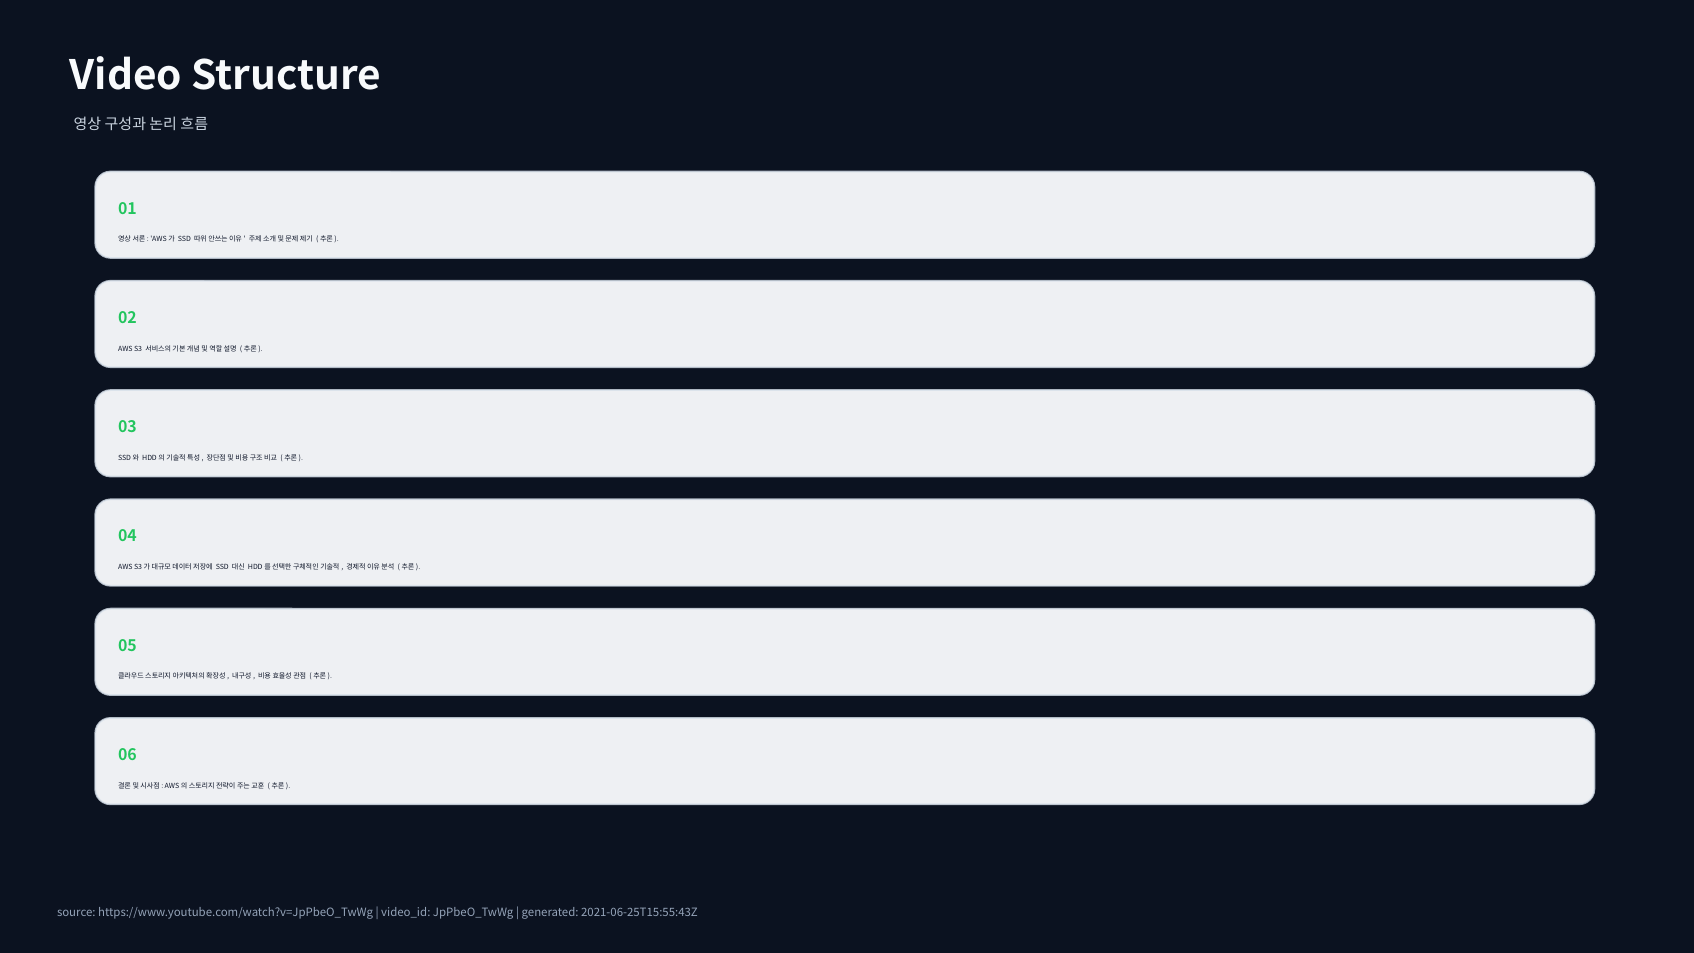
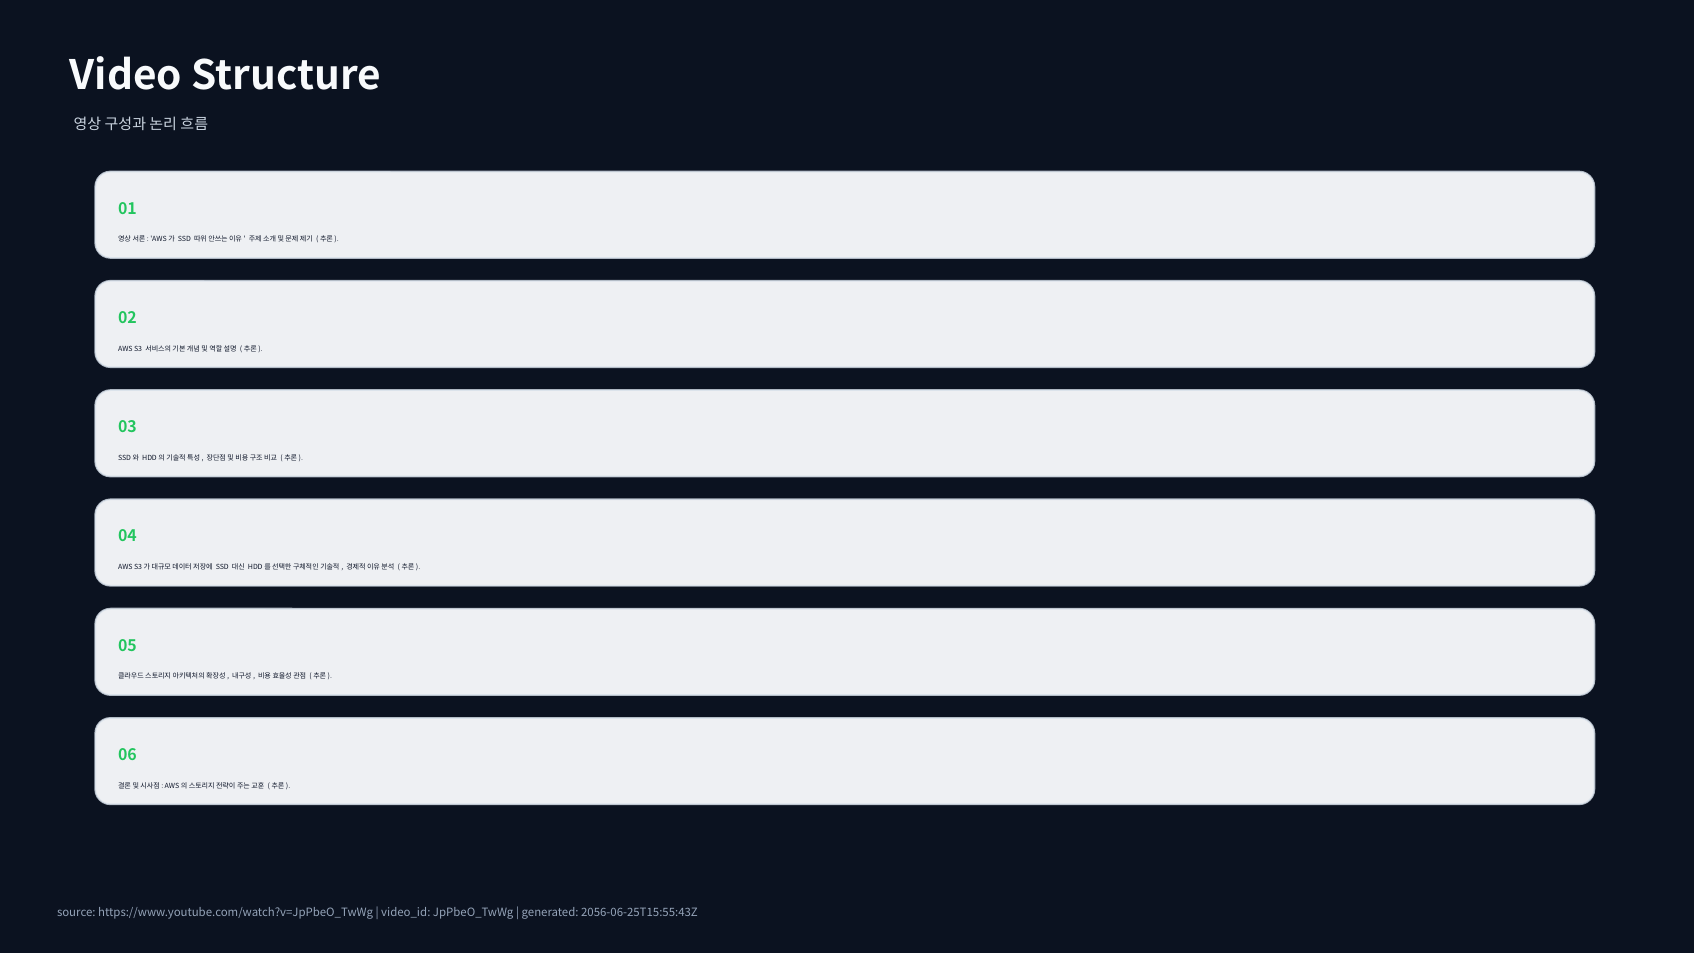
2021-06-25T15:55:43Z: 2021-06-25T15:55:43Z -> 2056-06-25T15:55:43Z (639, 912)
